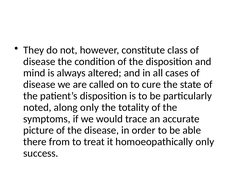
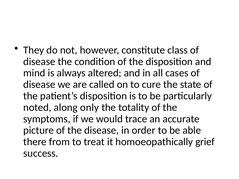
homoeopathically only: only -> grief (205, 142)
